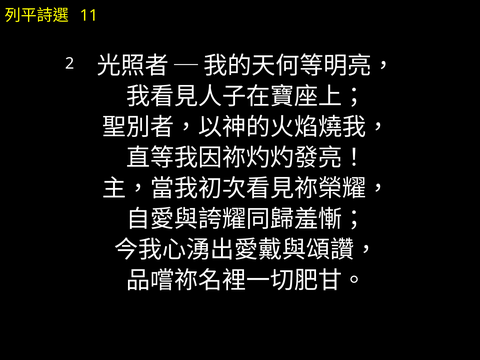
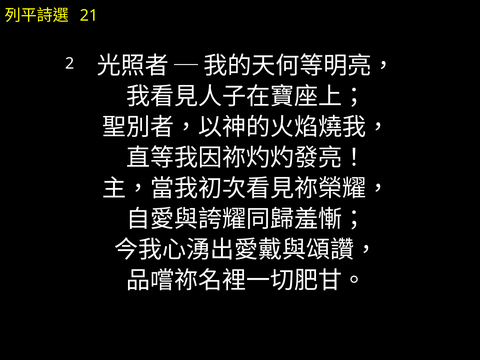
11: 11 -> 21 (89, 16)
